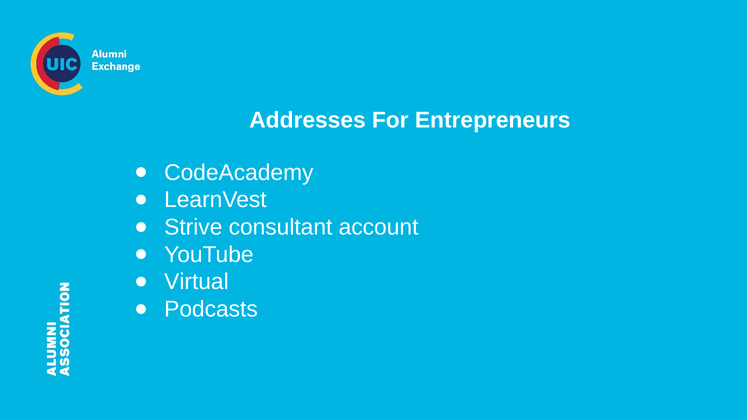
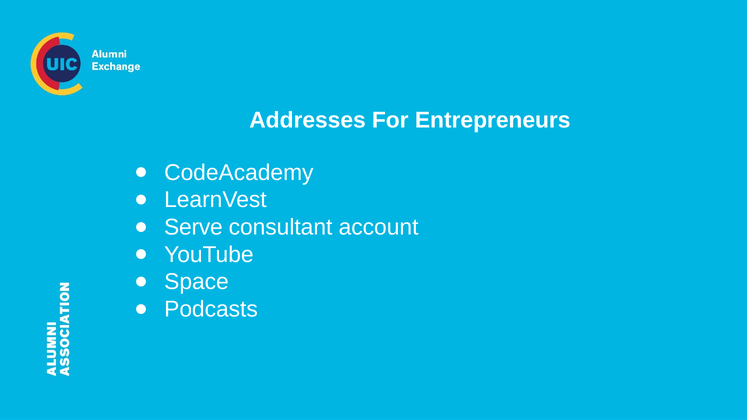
Strive: Strive -> Serve (193, 227)
Virtual: Virtual -> Space (196, 282)
